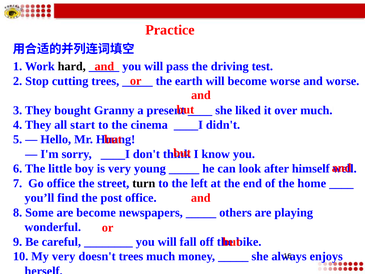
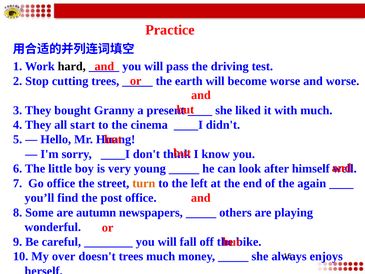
over: over -> with (286, 110)
turn colour: black -> orange (144, 183)
home: home -> again (312, 183)
are become: become -> autumn (96, 212)
My very: very -> over (64, 256)
